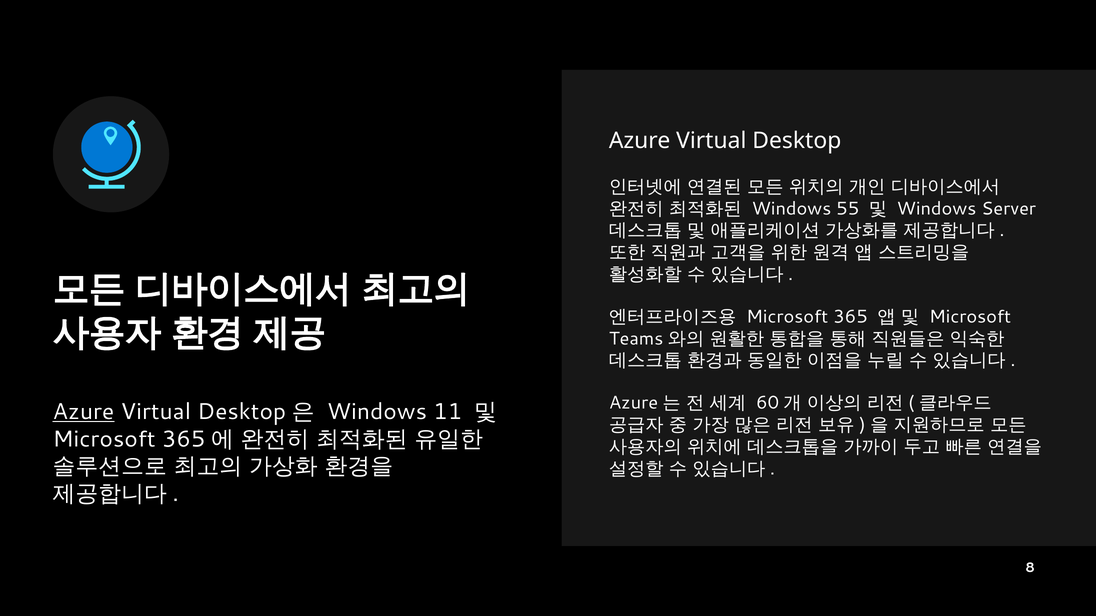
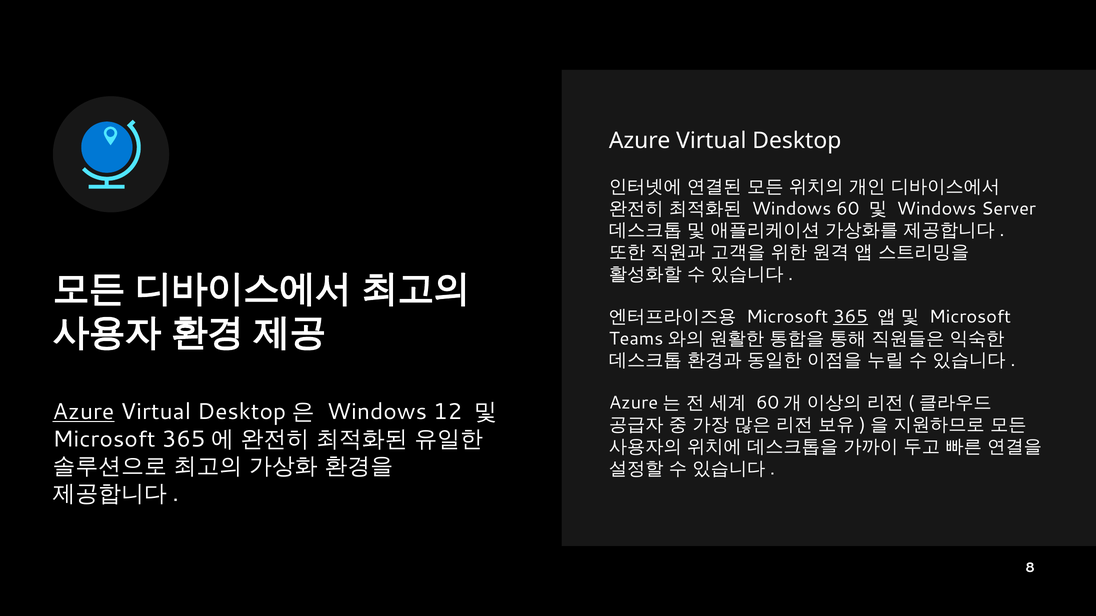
55: 55 -> 60 (848, 209)
365 underline: none -> present (851, 317)
11: 11 -> 12 (448, 412)
